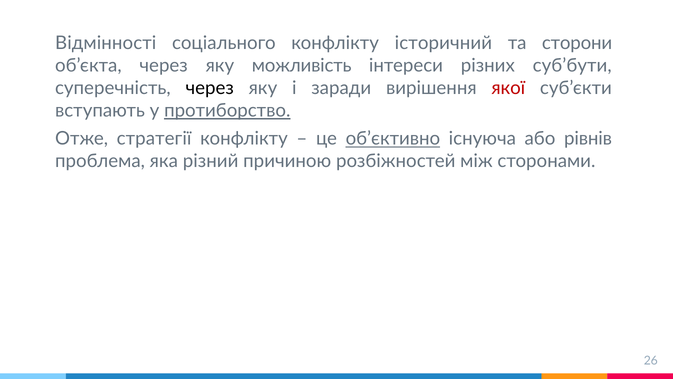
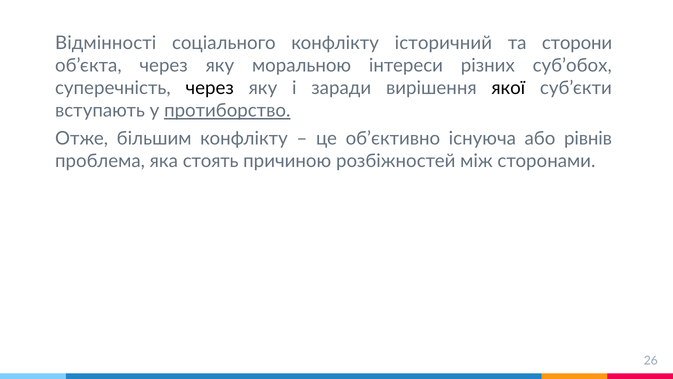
можливість: можливість -> моральною (302, 66)
суб’бути: суб’бути -> суб’обох (572, 66)
якої colour: red -> black (508, 88)
стратегії: стратегії -> більшим (154, 139)
об’єктивно underline: present -> none (393, 139)
різний: різний -> стоять (211, 161)
